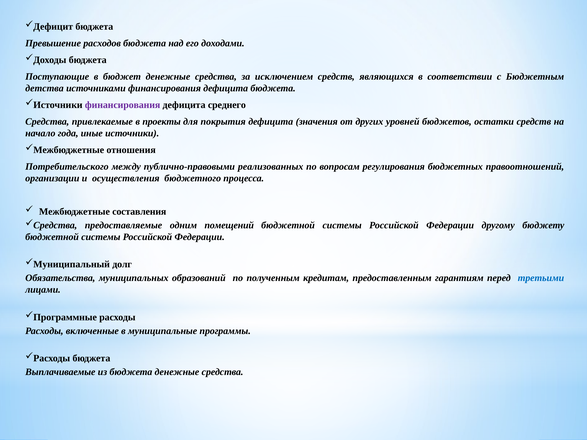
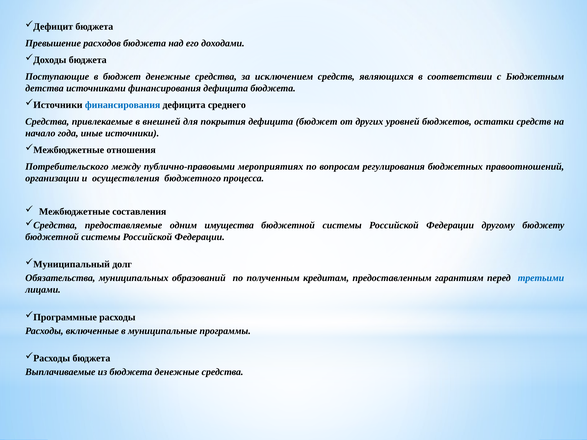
финансирования colour: purple -> blue (123, 105)
проекты: проекты -> внешней (161, 122)
дефицита значения: значения -> бюджет (317, 122)
реализованных: реализованных -> мероприятиях (271, 167)
помещений: помещений -> имущества (229, 225)
